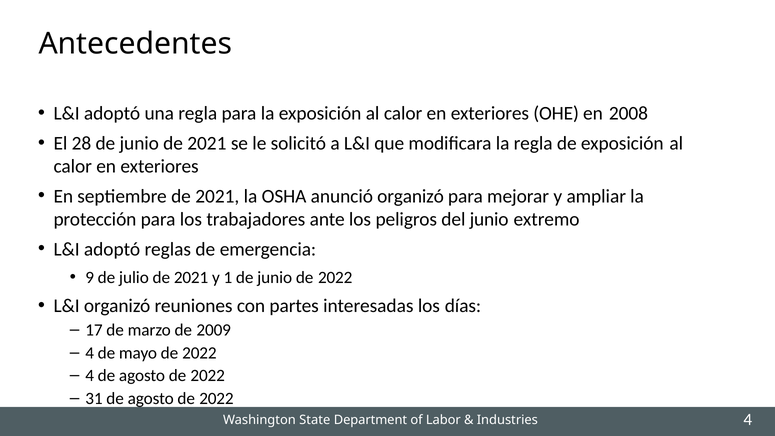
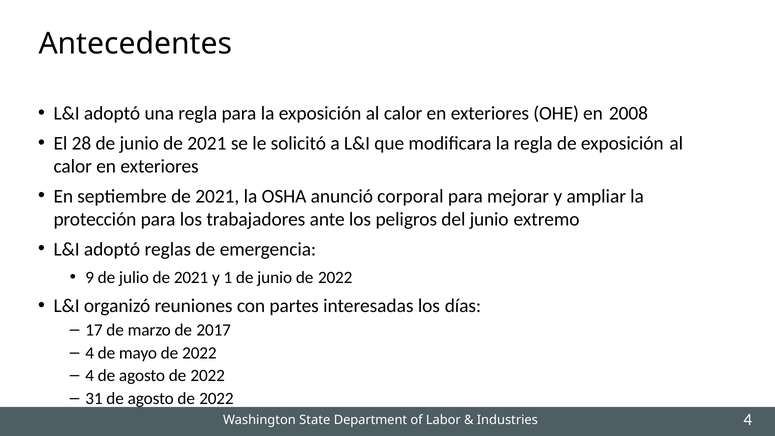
anunció organizó: organizó -> corporal (410, 196)
2009: 2009 -> 2017 (214, 330)
